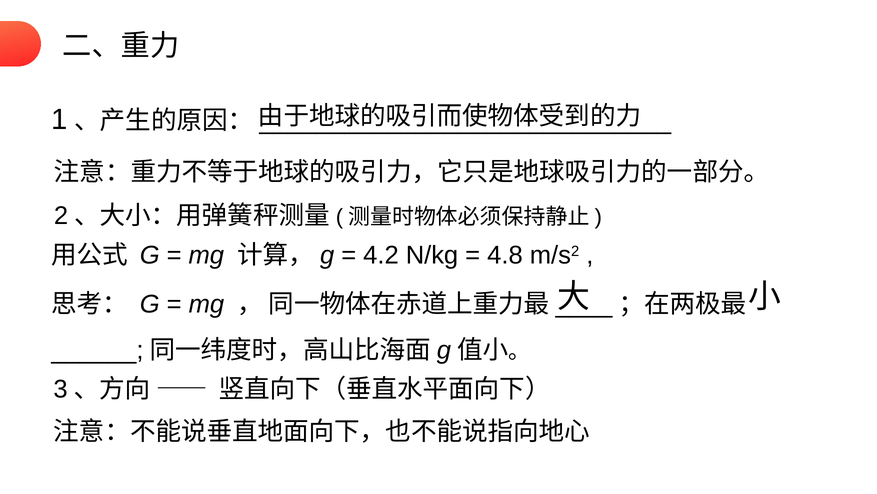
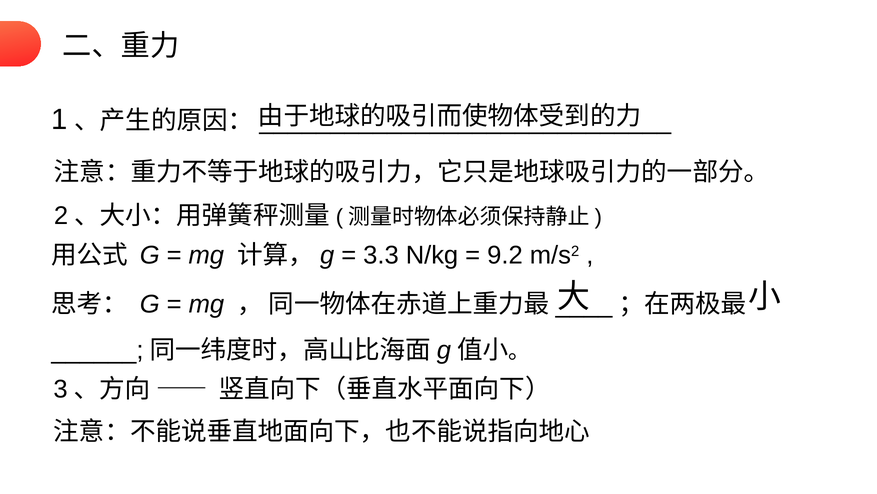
4.2: 4.2 -> 3.3 (381, 255)
4.8: 4.8 -> 9.2 (505, 255)
